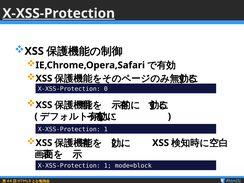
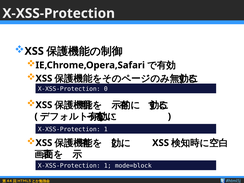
X-XSS-Protection underline: present -> none (59, 13)
